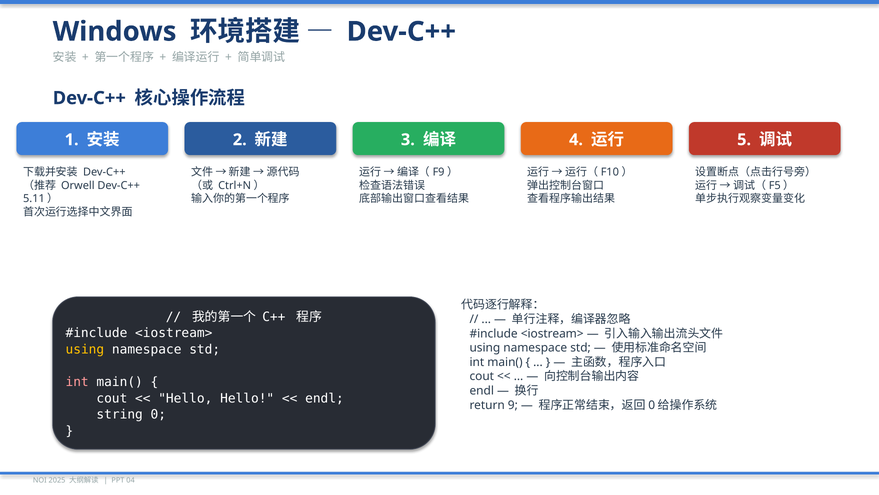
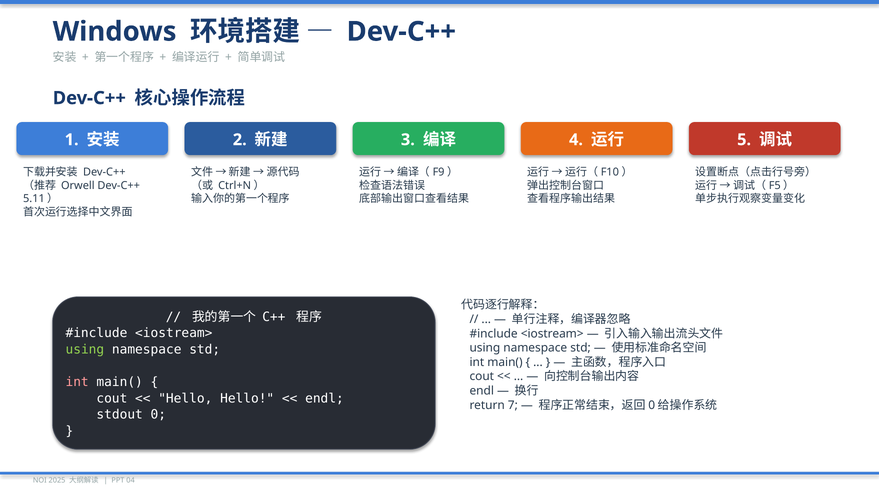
using colour: yellow -> light green (85, 349)
9: 9 -> 7 (513, 405)
string: string -> stdout (120, 414)
